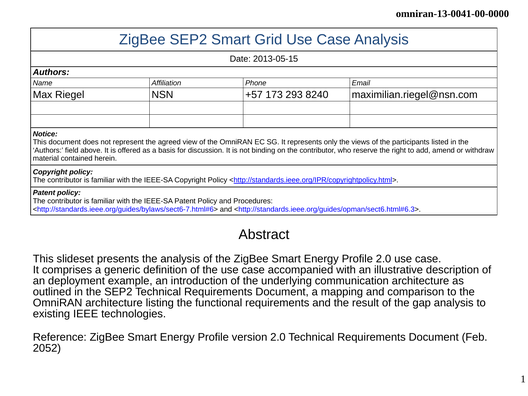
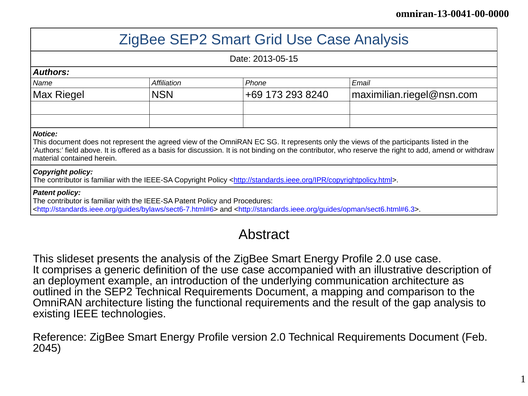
+57: +57 -> +69 (254, 95)
2052: 2052 -> 2045 (47, 348)
